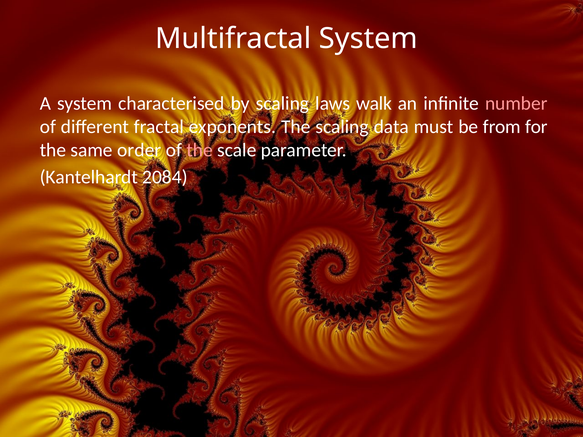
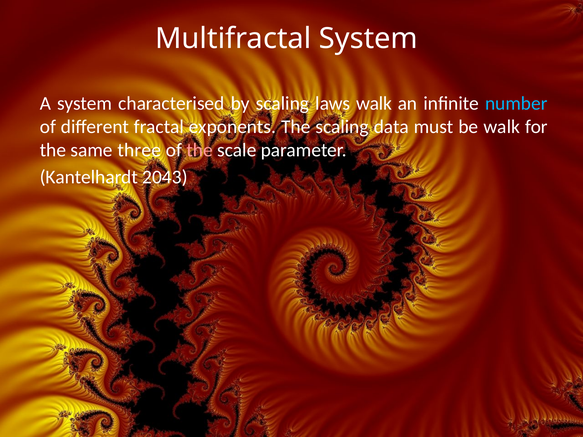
number colour: pink -> light blue (516, 103)
be from: from -> walk (502, 127)
order: order -> three (139, 150)
2084: 2084 -> 2043 (165, 177)
